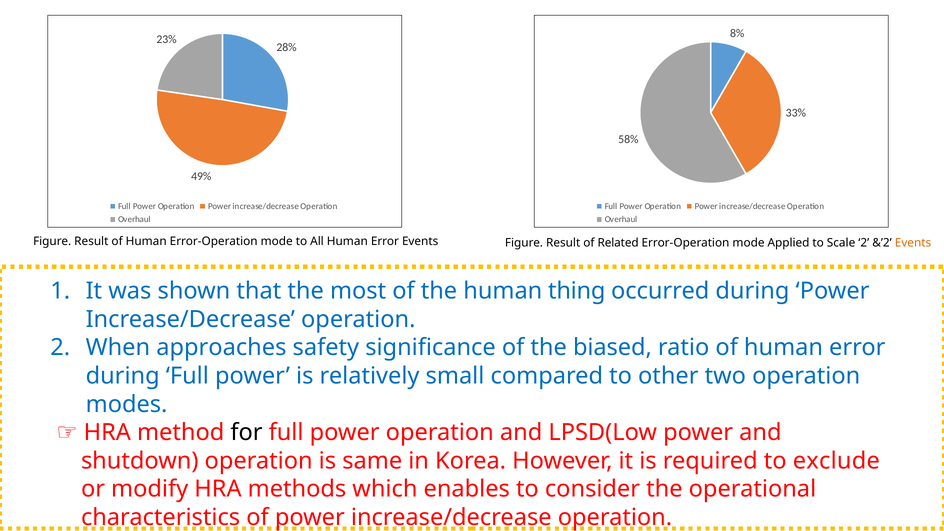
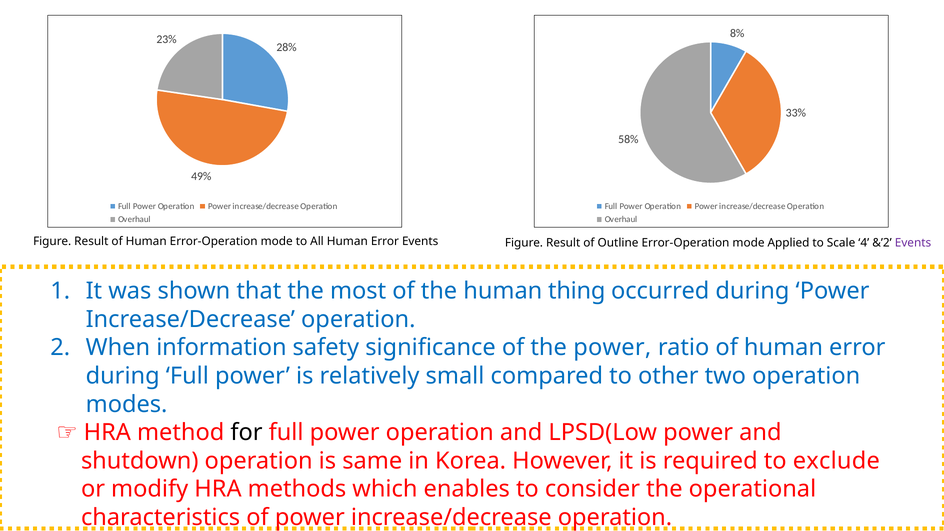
of Related: Related -> Outline (618, 243)
Scale 2: 2 -> 4 (864, 243)
Events colour: orange -> purple (913, 243)
approaches: approaches -> information (221, 348)
the biased: biased -> power (612, 348)
